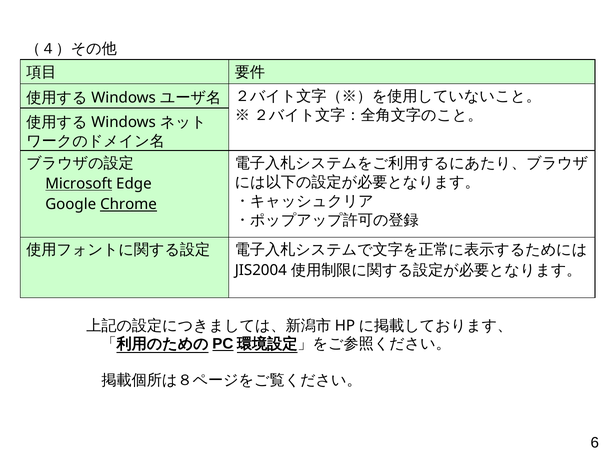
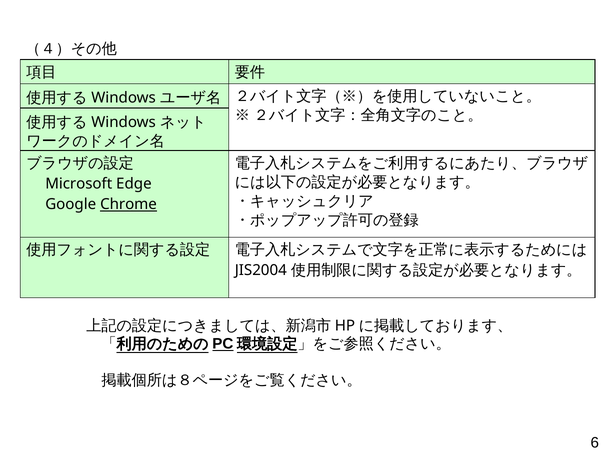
Microsoft underline: present -> none (79, 184)
